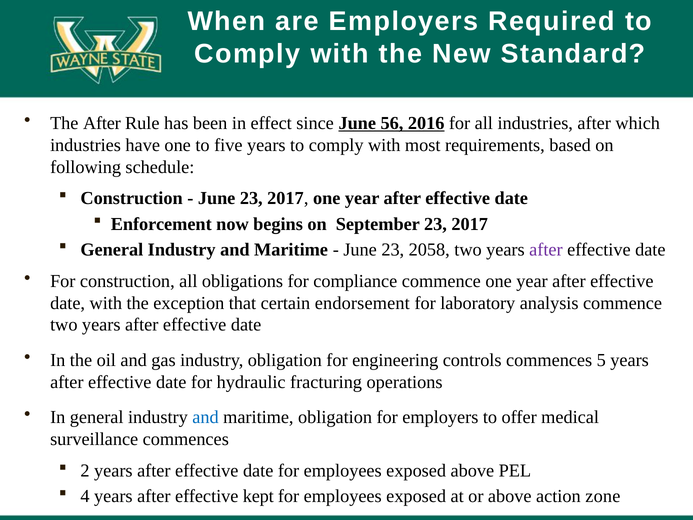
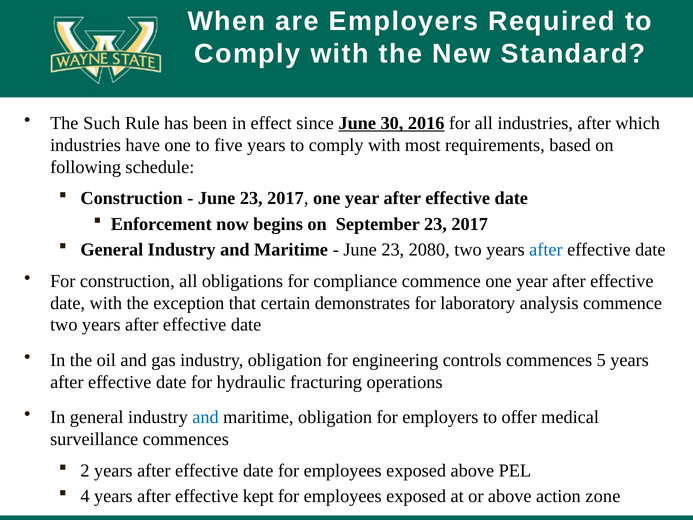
The After: After -> Such (102, 123)
56: 56 -> 30 (392, 123)
2058: 2058 -> 2080 (429, 250)
after colour: purple -> blue (546, 250)
endorsement: endorsement -> demonstrates (362, 303)
